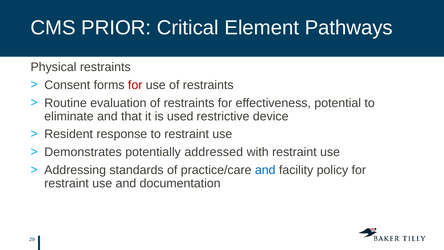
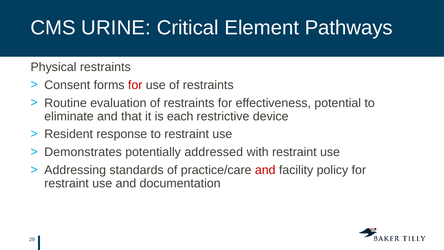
PRIOR: PRIOR -> URINE (116, 28)
used: used -> each (180, 116)
and colour: blue -> red (265, 170)
